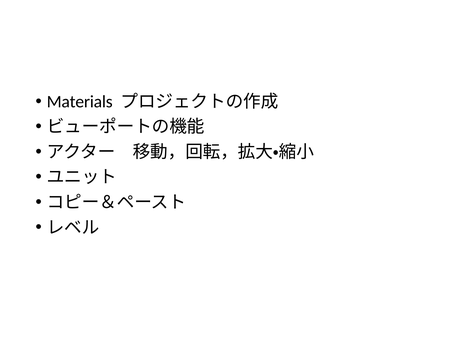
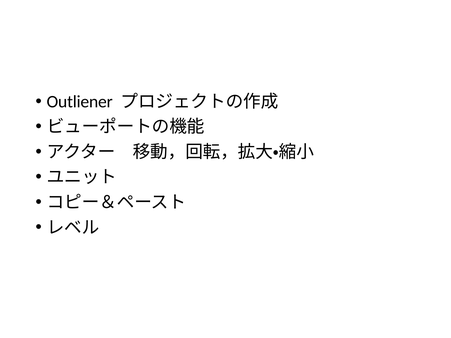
Materials: Materials -> Outliener (80, 102)
